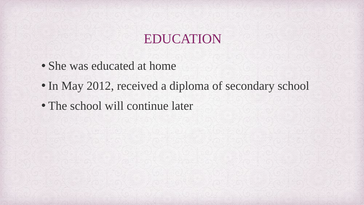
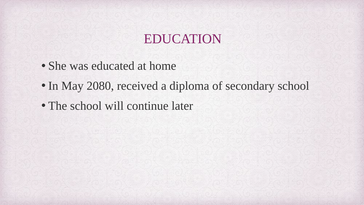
2012: 2012 -> 2080 (100, 86)
